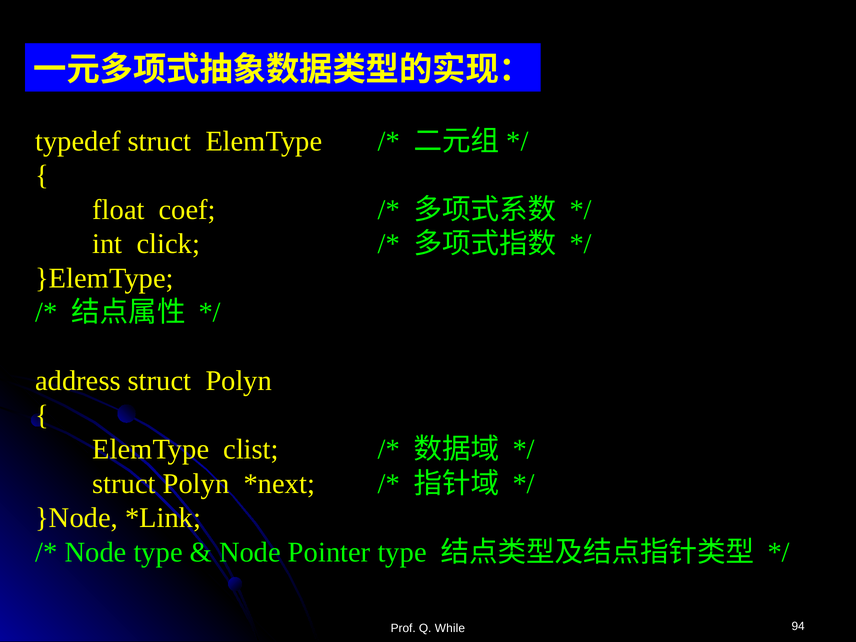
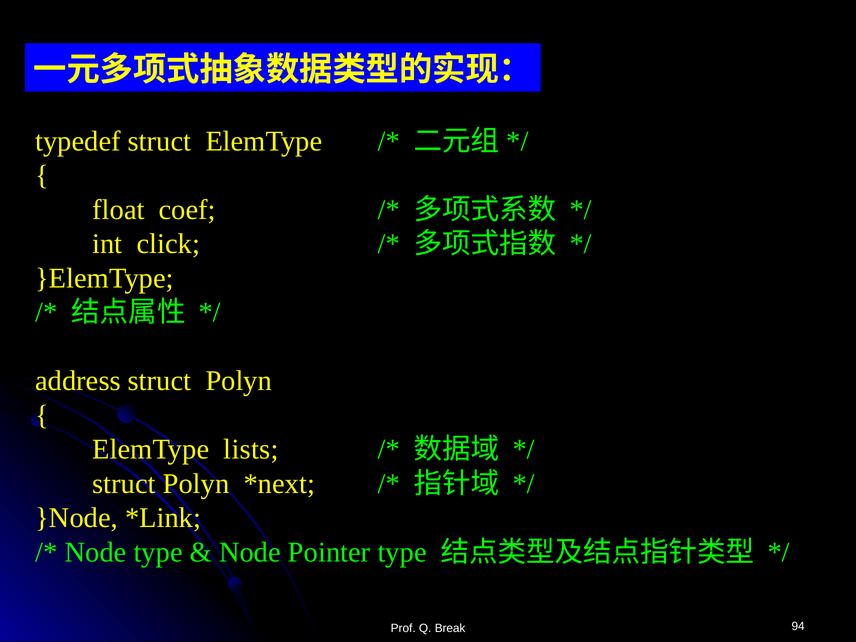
clist: clist -> lists (251, 449)
While: While -> Break (450, 628)
